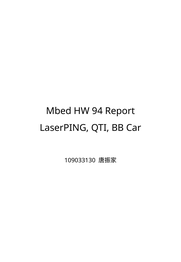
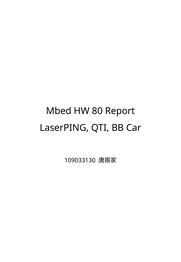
94: 94 -> 80 (97, 111)
